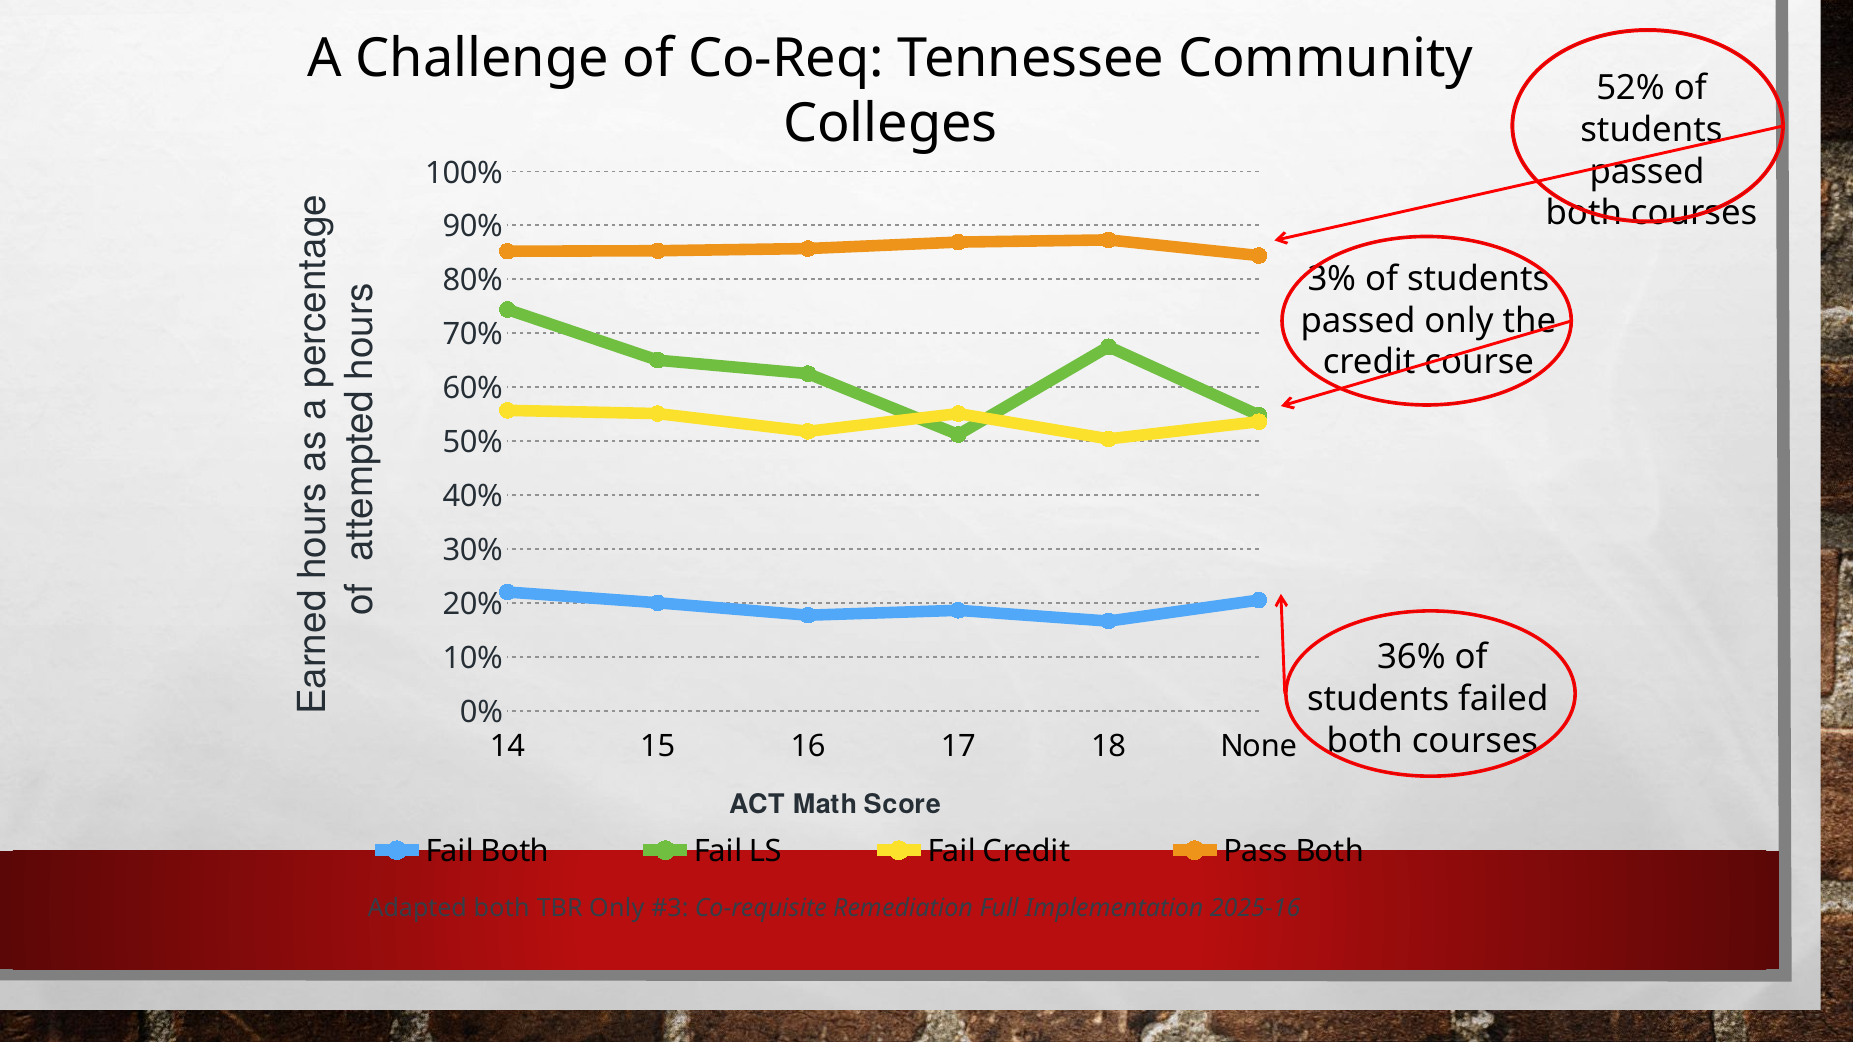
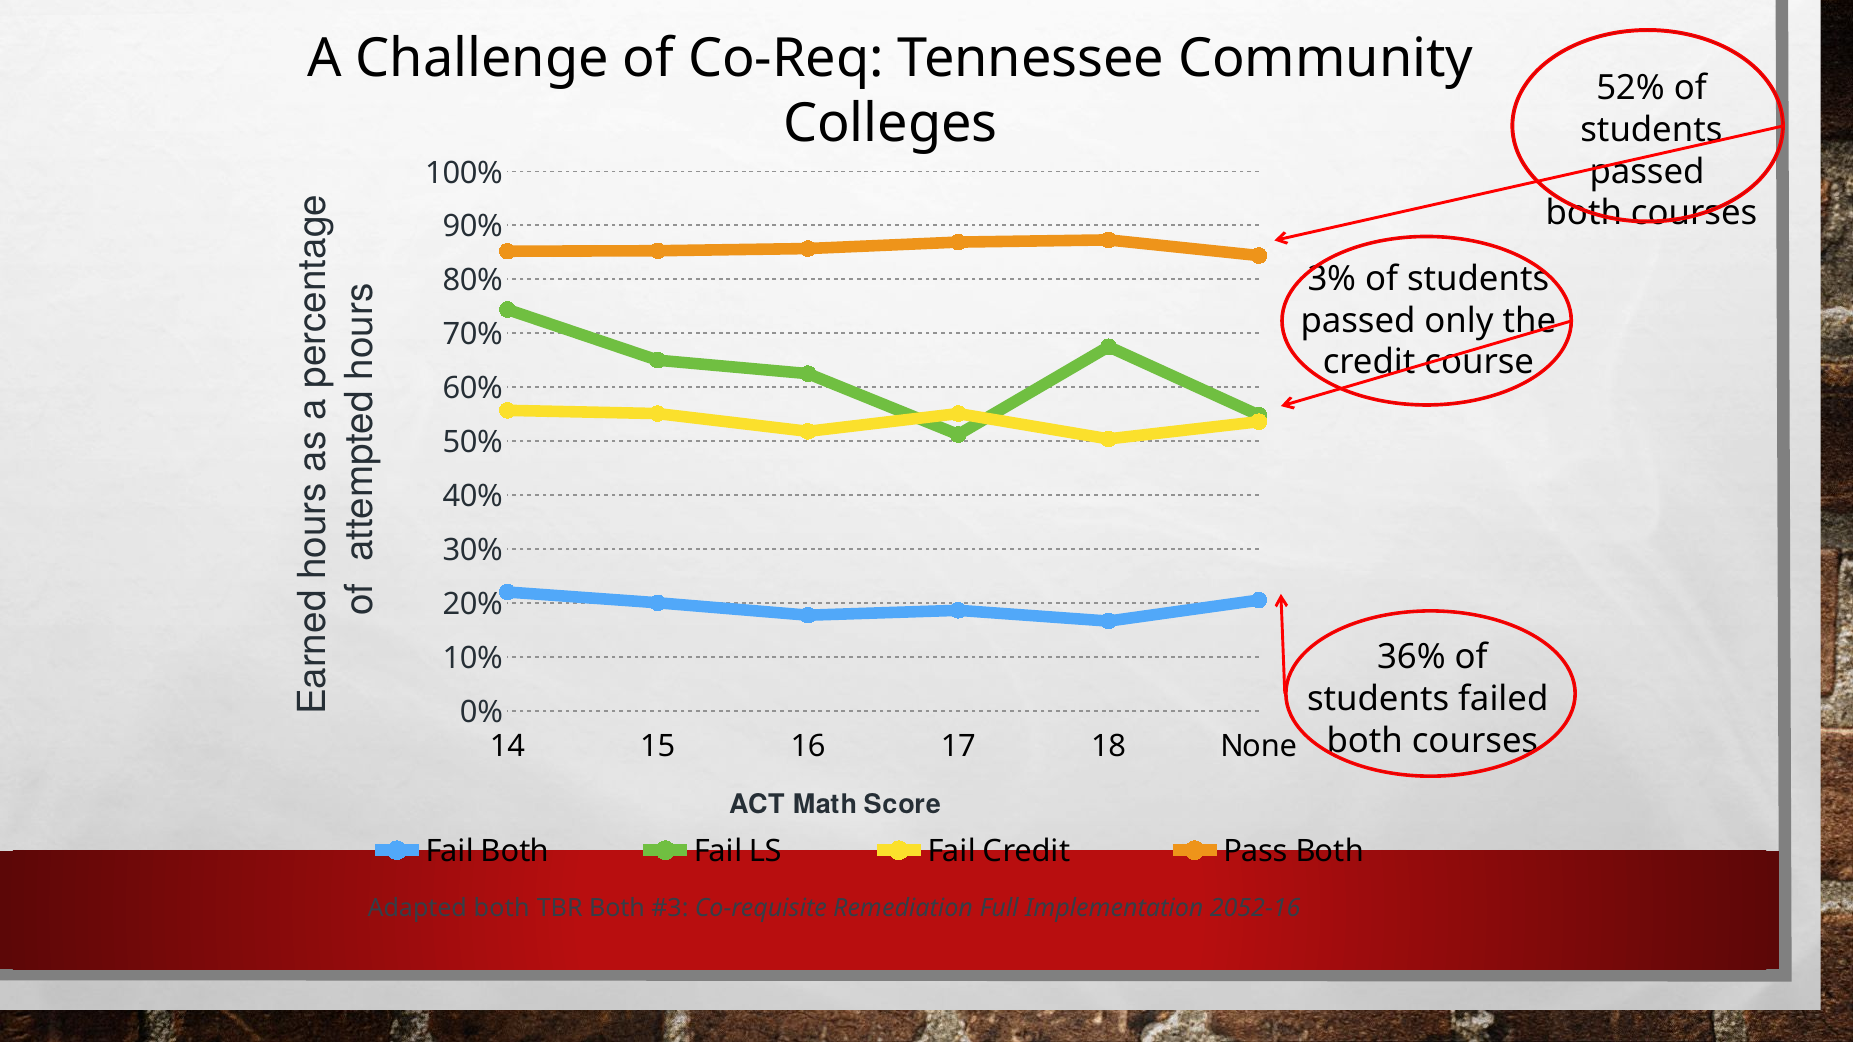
TBR Only: Only -> Both (617, 908)
2025-16: 2025-16 -> 2052-16 (1255, 908)
